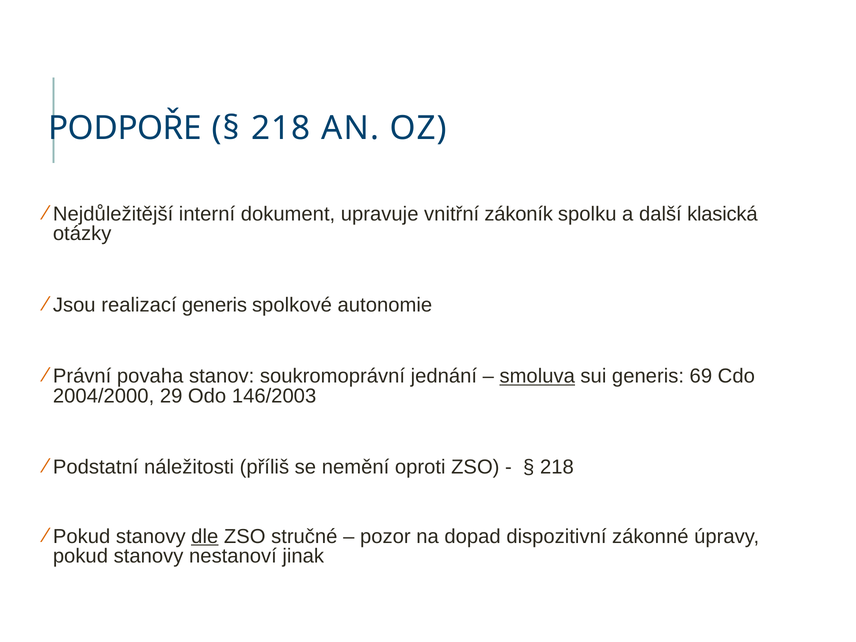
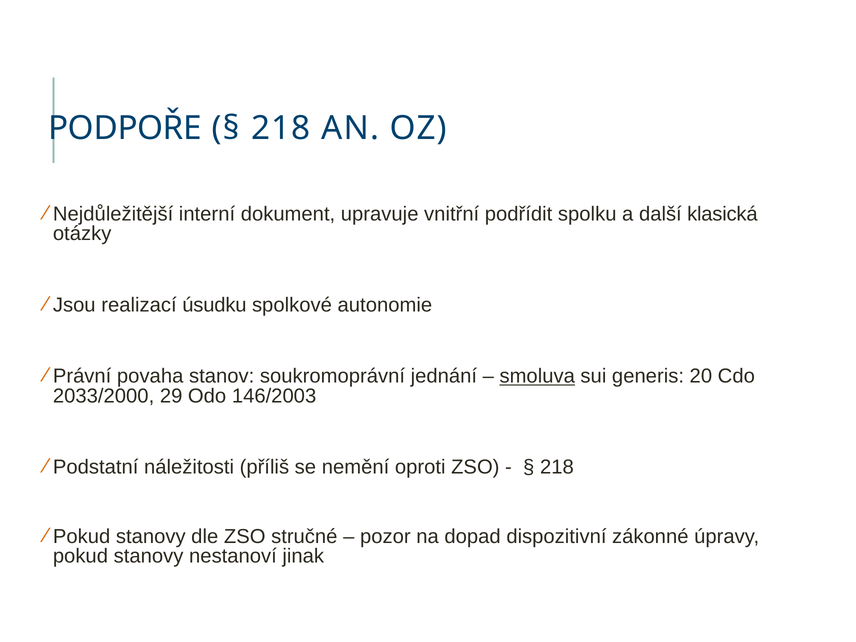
zákoník: zákoník -> podřídit (519, 214)
realizací generis: generis -> úsudku (214, 305)
69: 69 -> 20 (701, 376)
2004/2000: 2004/2000 -> 2033/2000 (104, 396)
dle underline: present -> none (205, 536)
